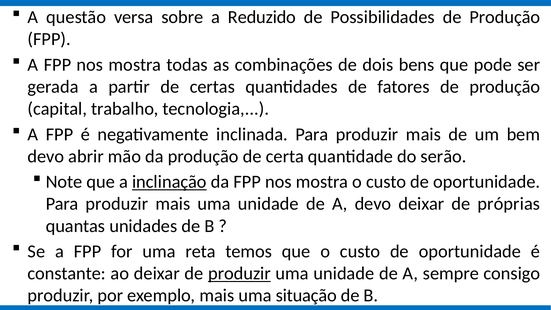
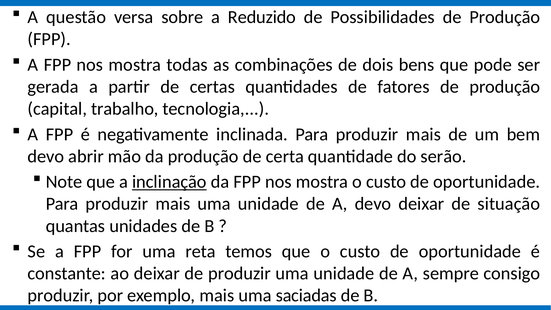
próprias: próprias -> situação (509, 204)
produzir underline: present -> none (239, 273)
situação: situação -> saciadas (306, 296)
